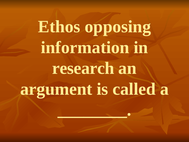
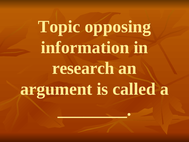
Ethos: Ethos -> Topic (59, 27)
